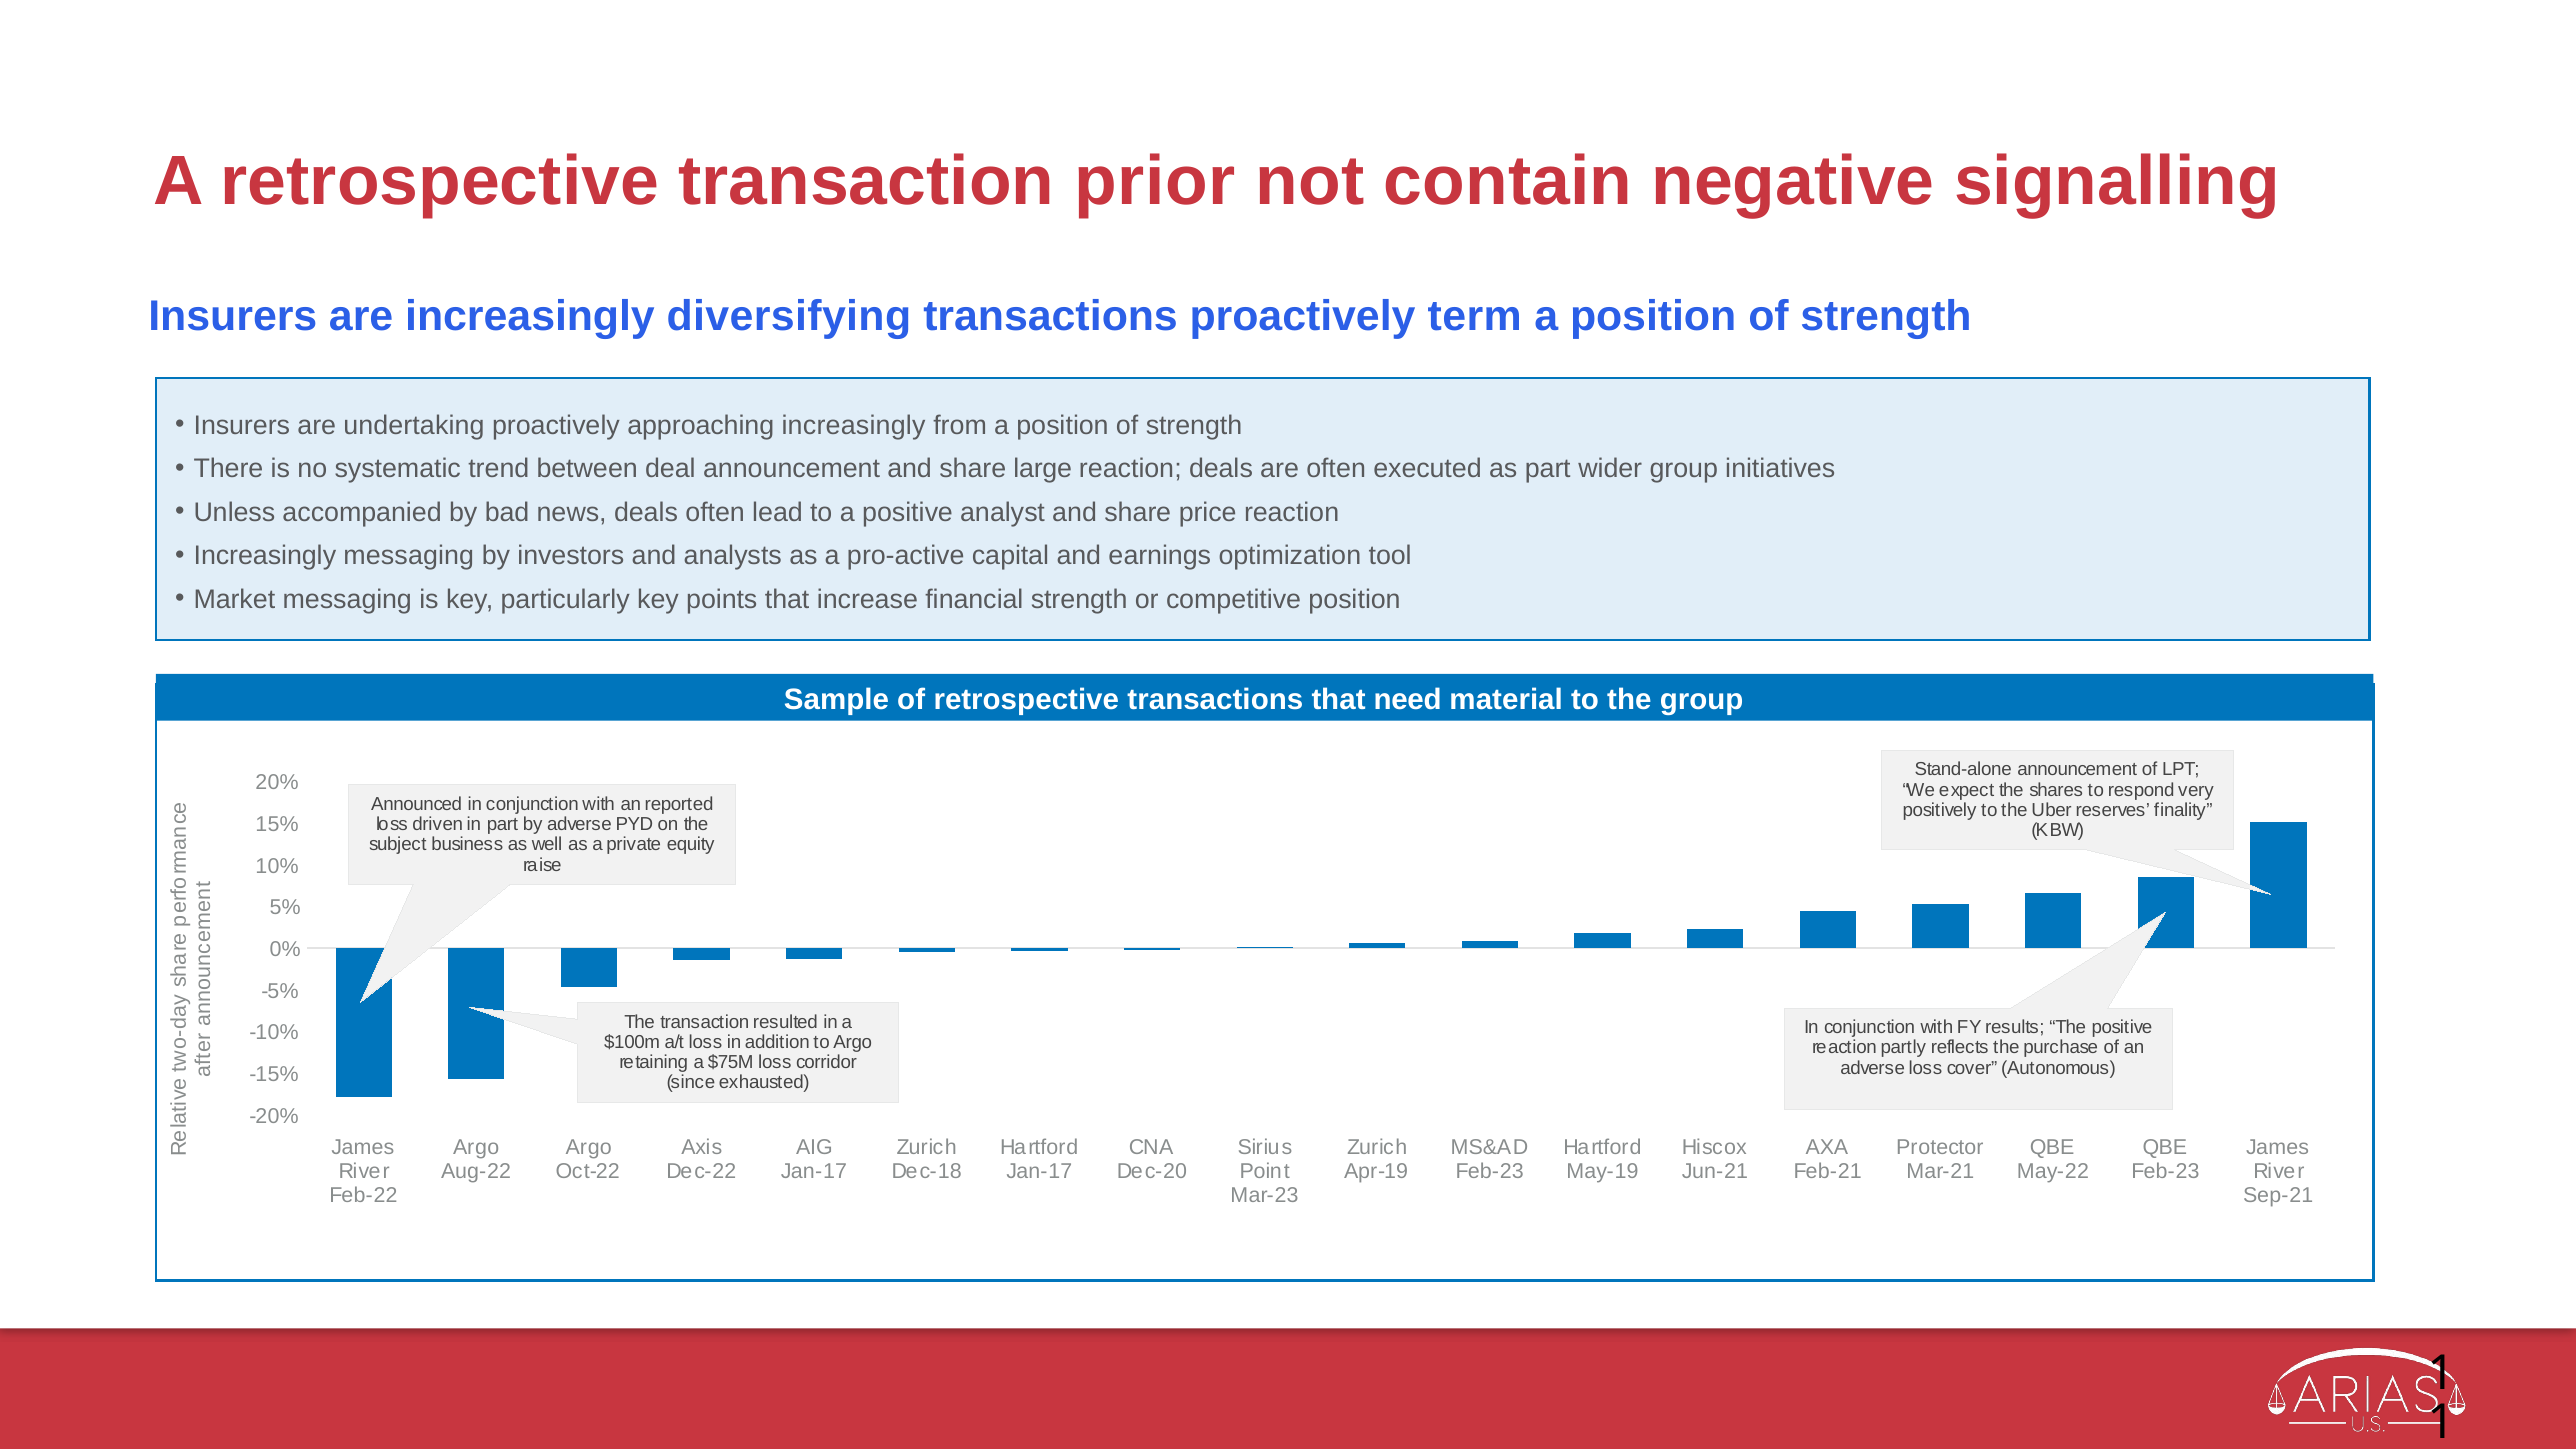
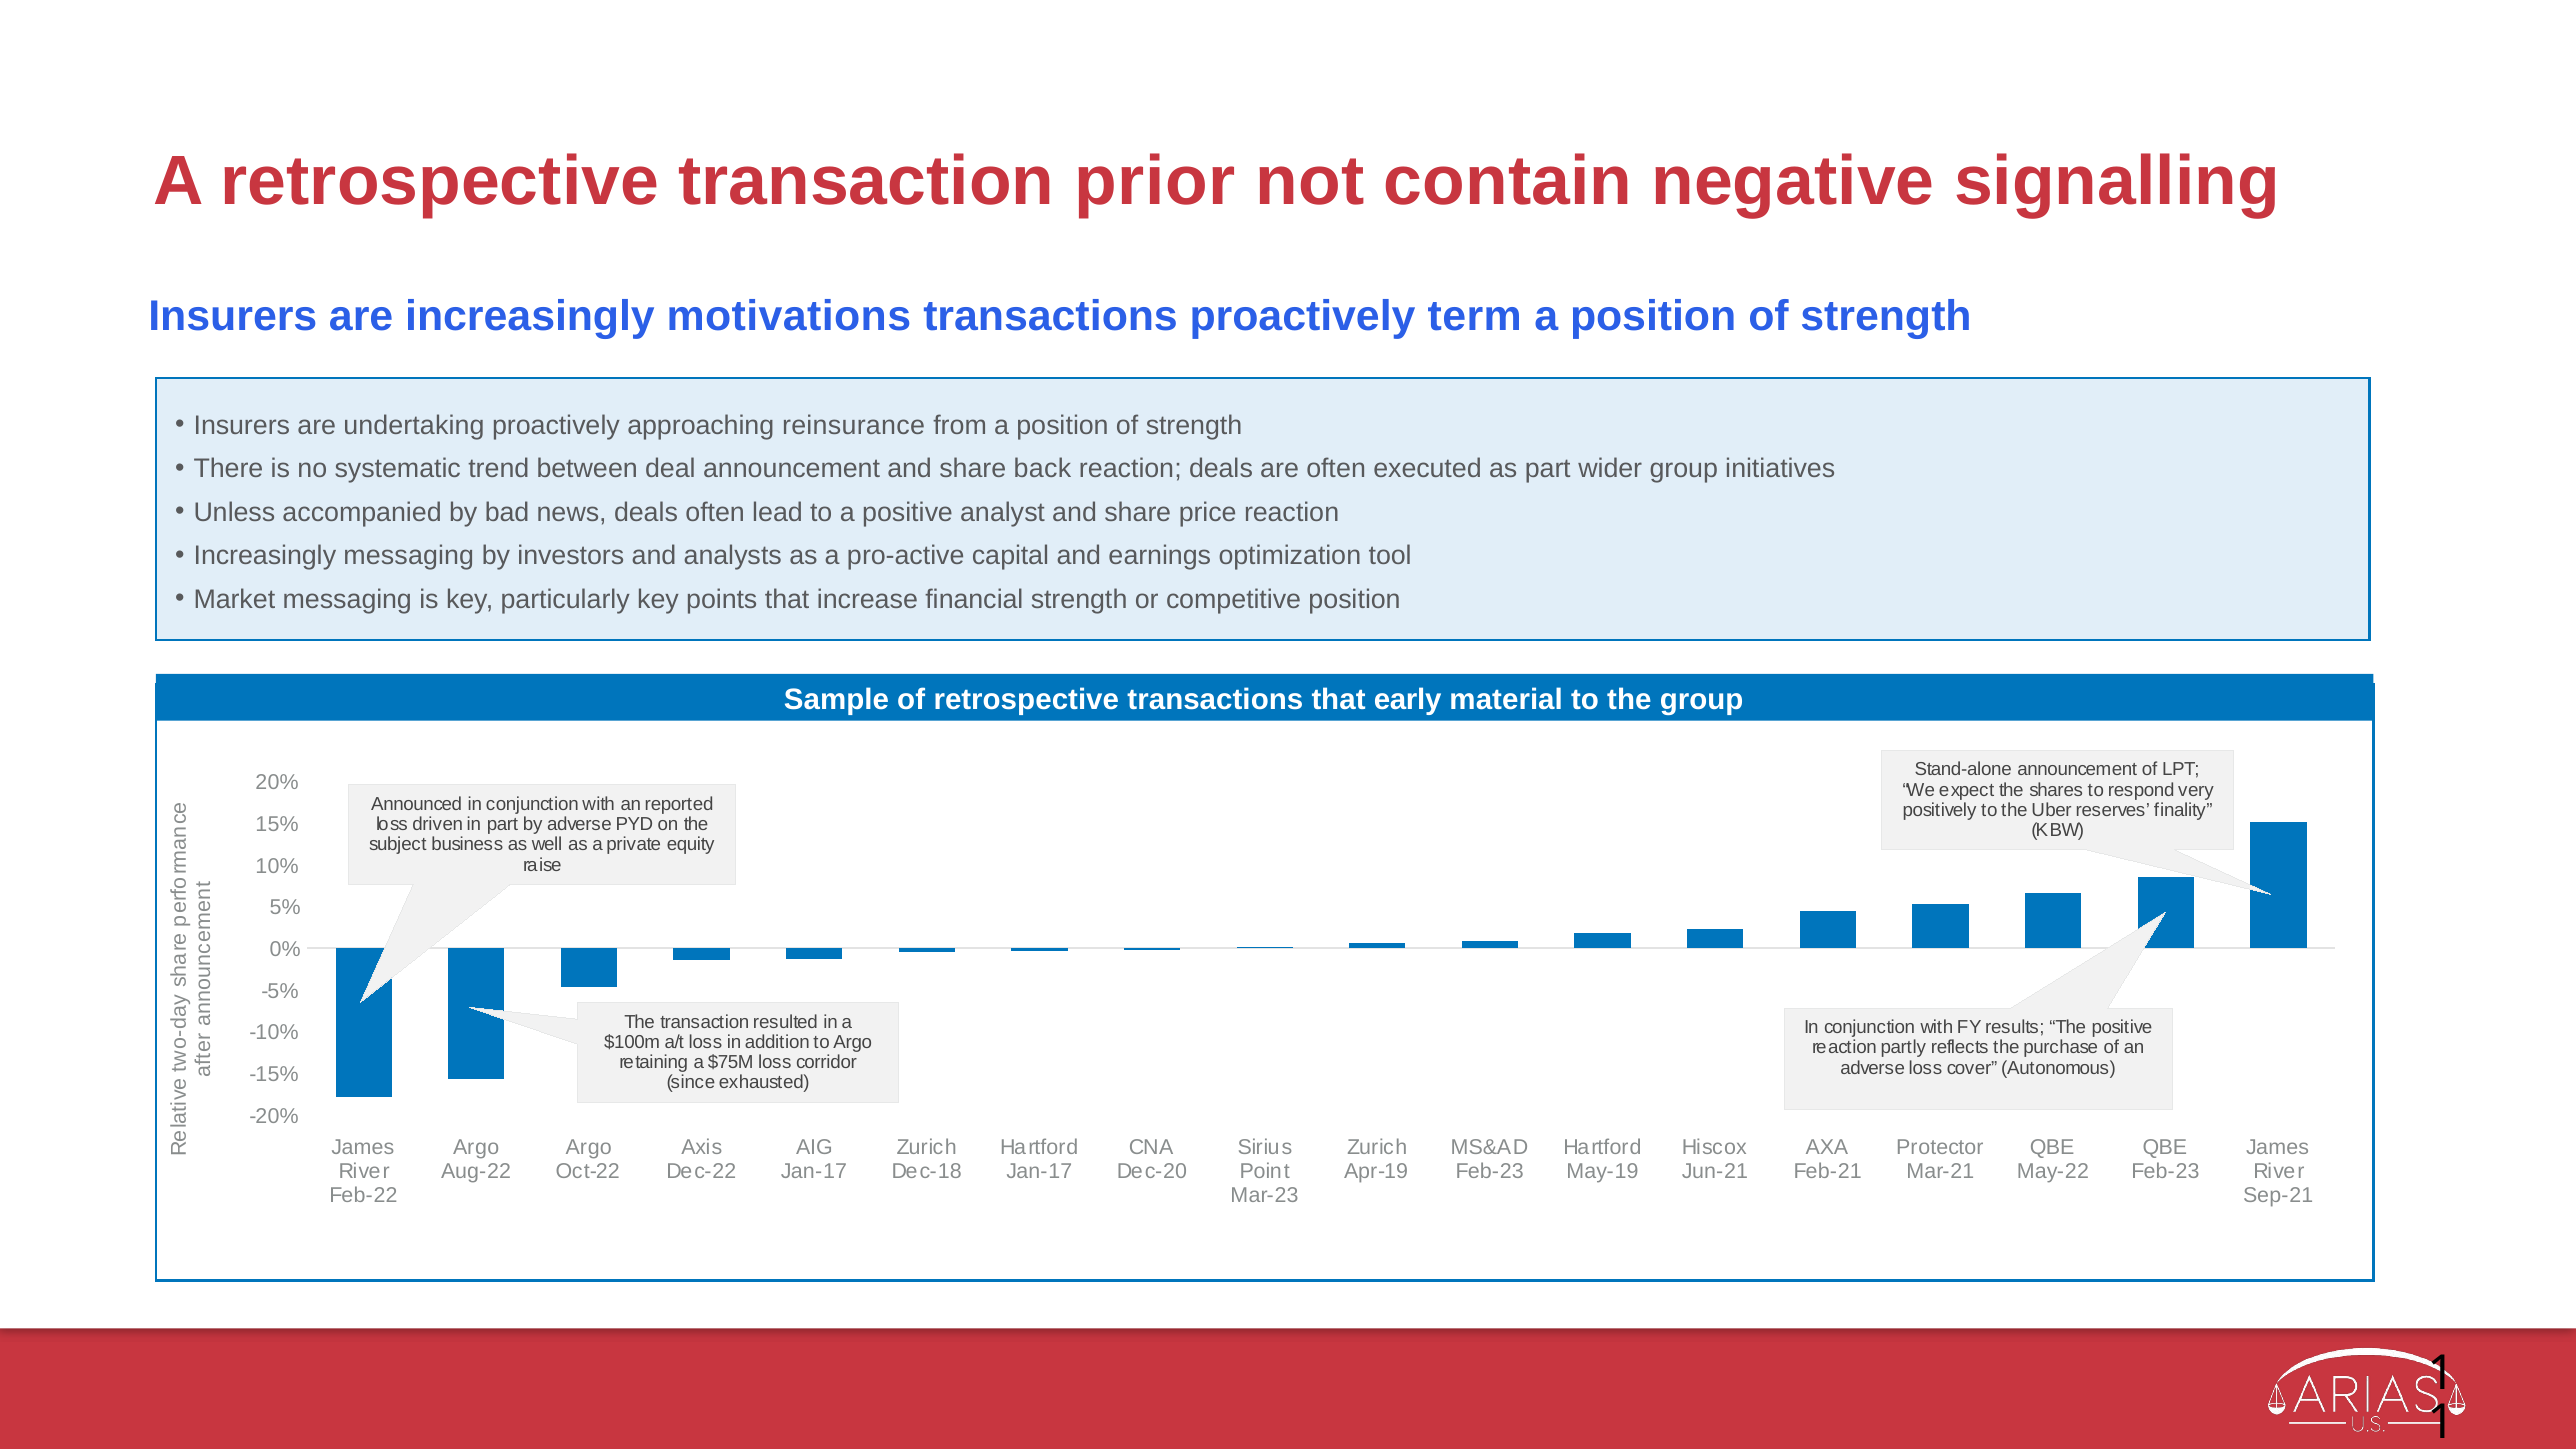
diversifying: diversifying -> motivations (789, 316)
approaching increasingly: increasingly -> reinsurance (854, 425)
large: large -> back (1042, 469)
need: need -> early (1408, 699)
